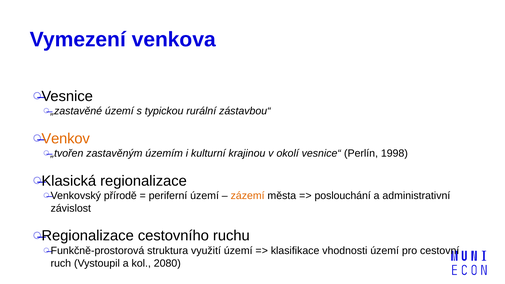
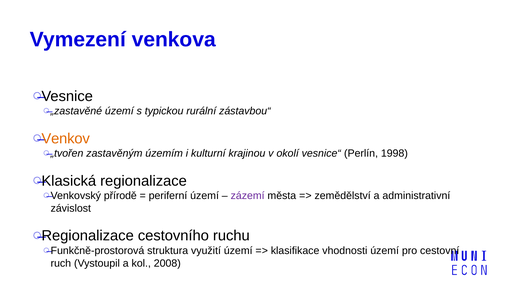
zázemí colour: orange -> purple (248, 196)
poslouchání: poslouchání -> zemědělství (343, 196)
2080: 2080 -> 2008 (167, 263)
